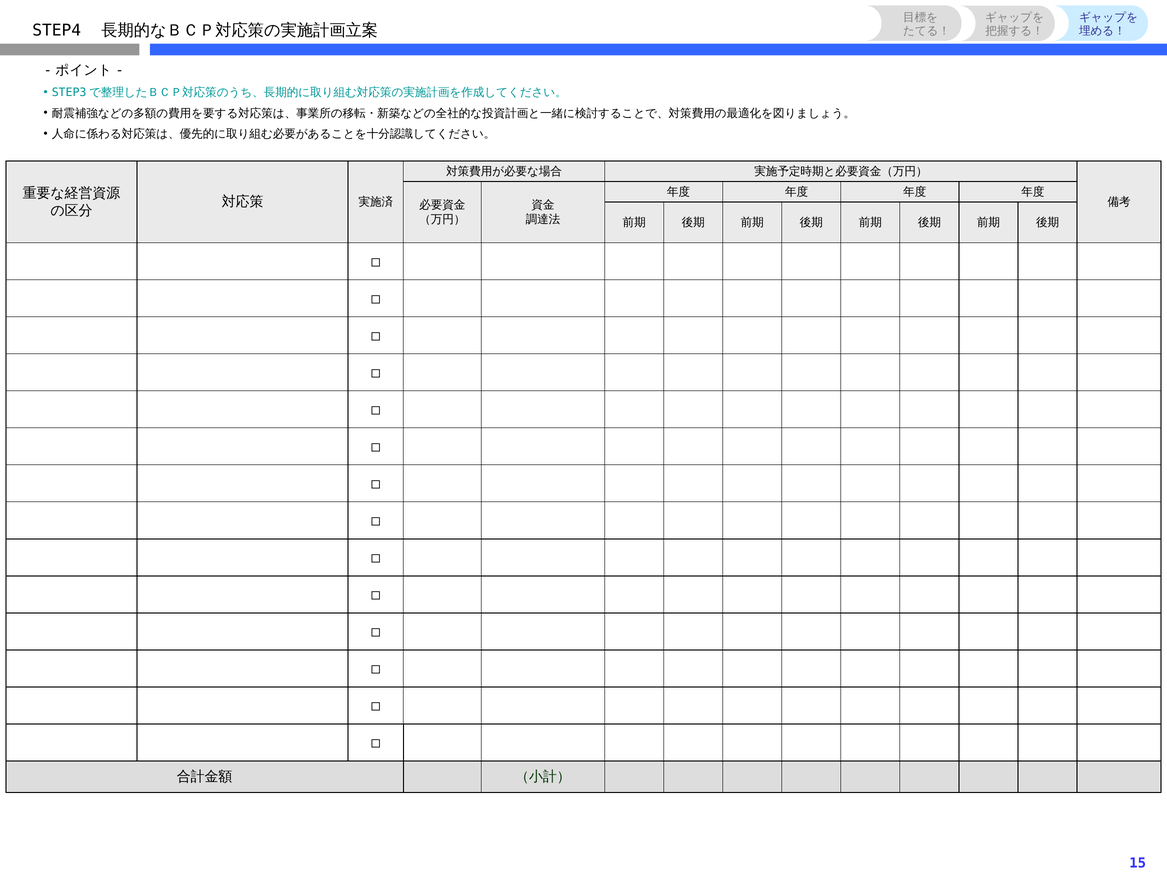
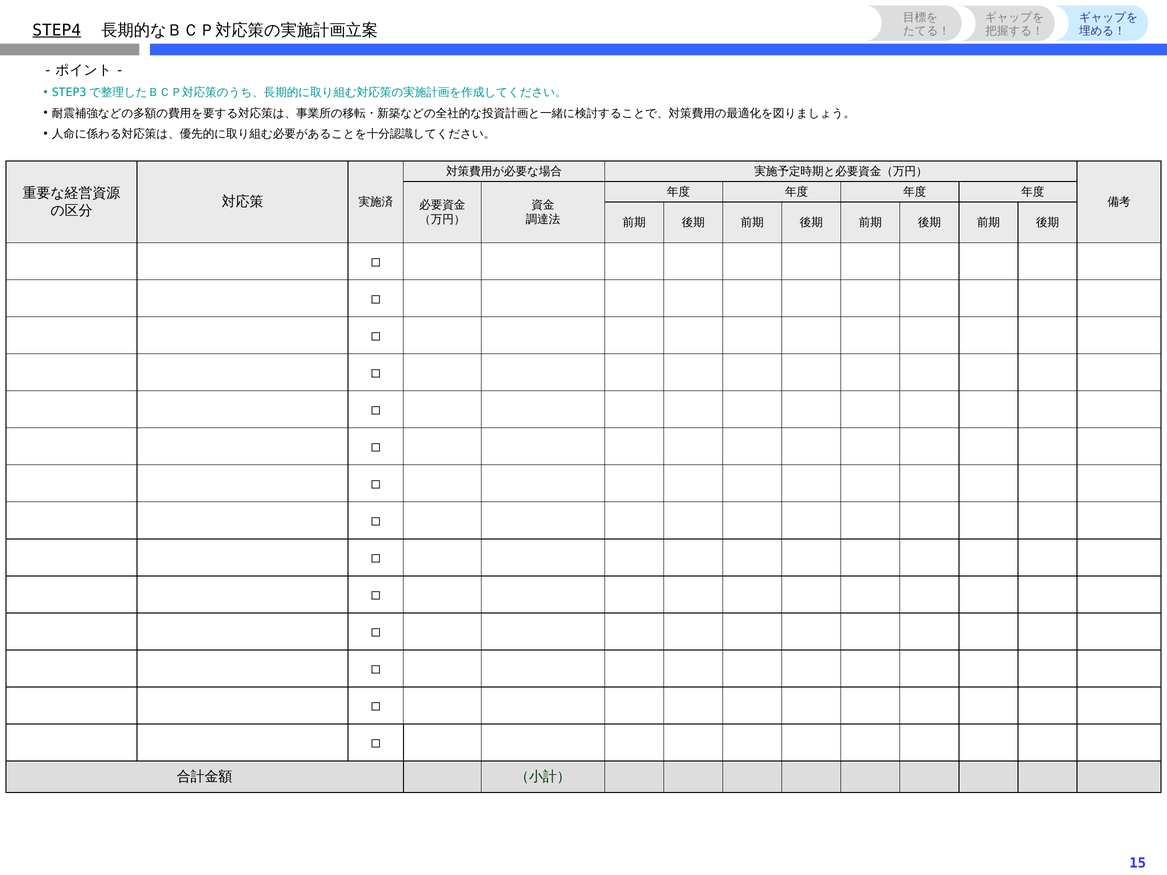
STEP4 underline: none -> present (57, 30)
